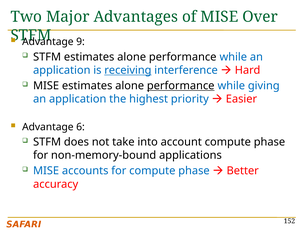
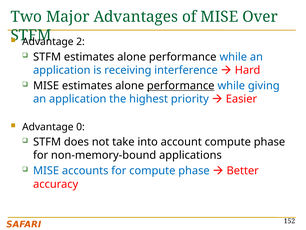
9: 9 -> 2 (80, 42)
receiving underline: present -> none (128, 70)
6: 6 -> 0 (80, 127)
